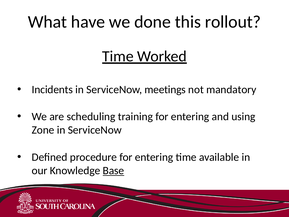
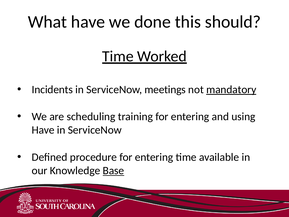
rollout: rollout -> should (233, 22)
mandatory underline: none -> present (231, 89)
Zone: Zone -> Have (43, 130)
